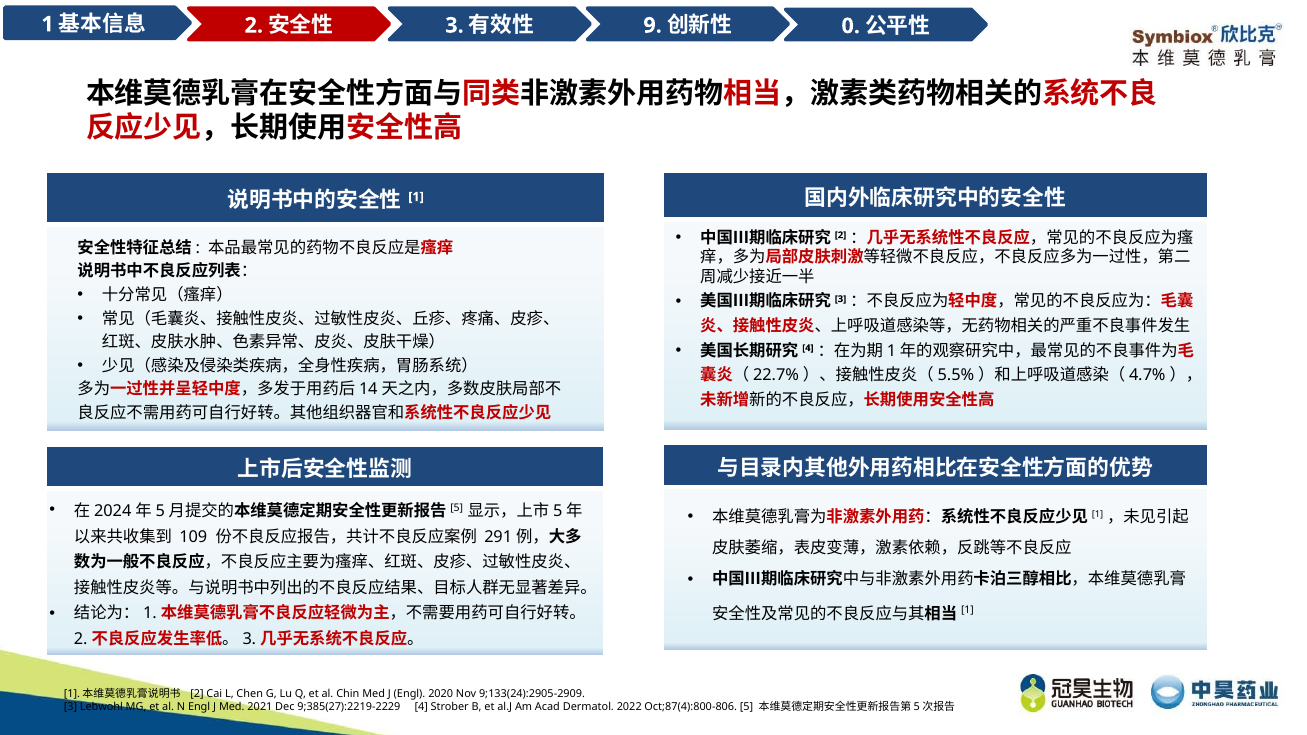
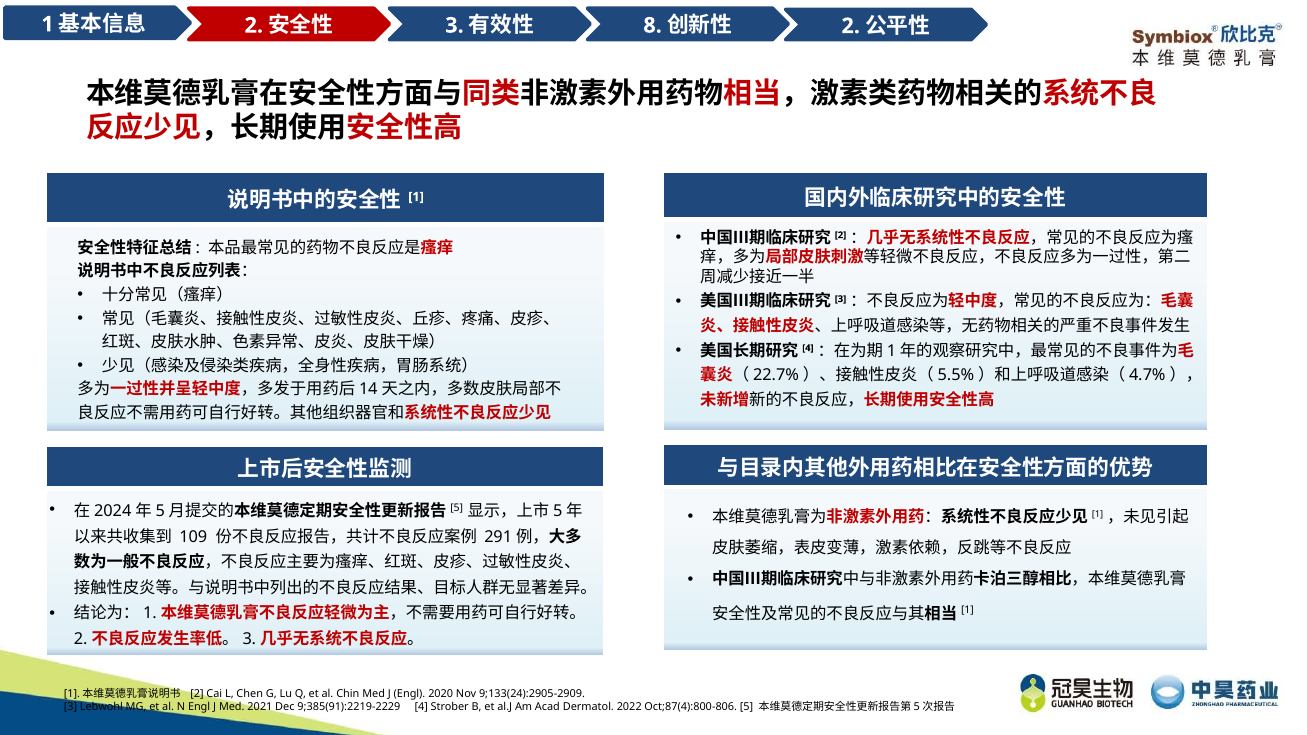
9: 9 -> 8 (653, 25)
0: 0 -> 2 (851, 26)
9;385(27):2219-2229: 9;385(27):2219-2229 -> 9;385(91):2219-2229 (349, 707)
